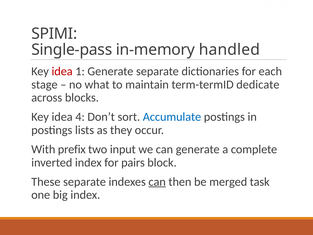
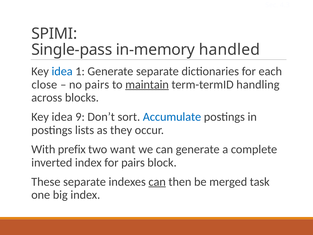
idea colour: red -> blue (62, 71)
stage: stage -> close (44, 84)
no what: what -> pairs (97, 84)
maintain underline: none -> present (147, 84)
dedicate: dedicate -> handling (258, 84)
4: 4 -> 9 (80, 117)
input: input -> want (123, 149)
